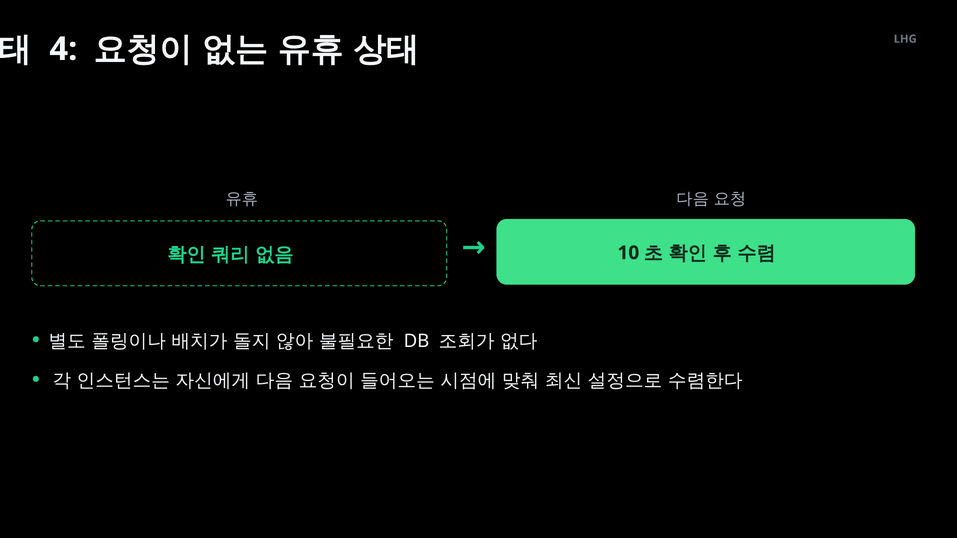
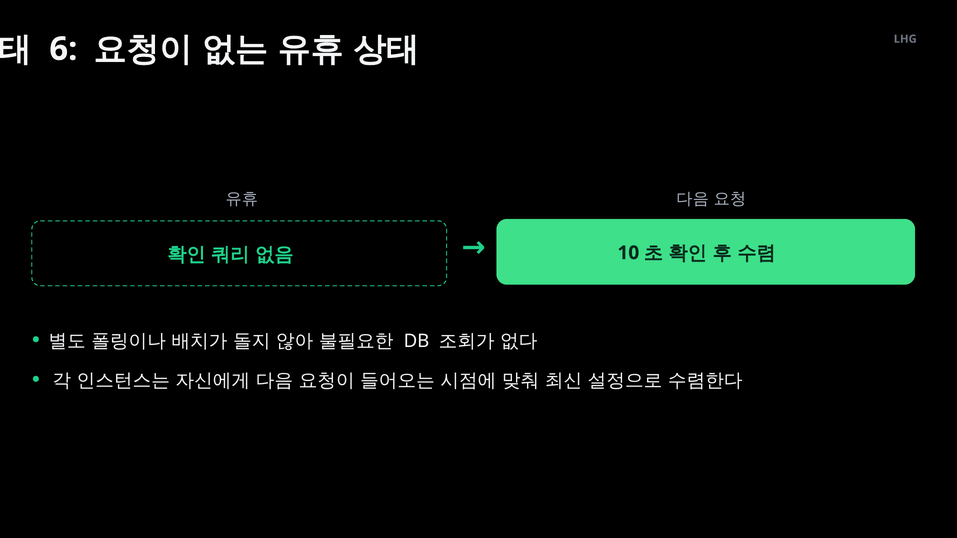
4: 4 -> 6 (63, 49)
